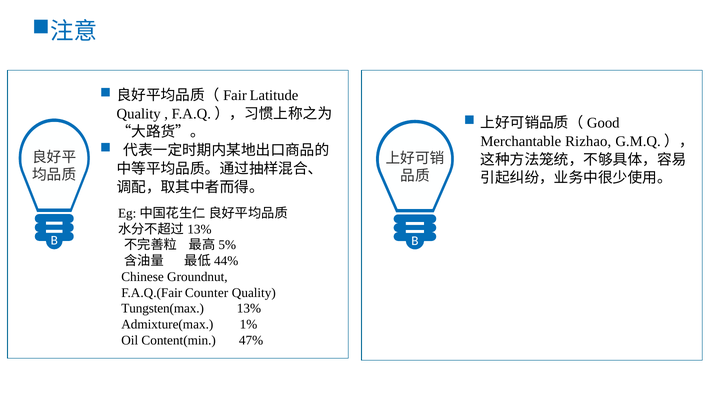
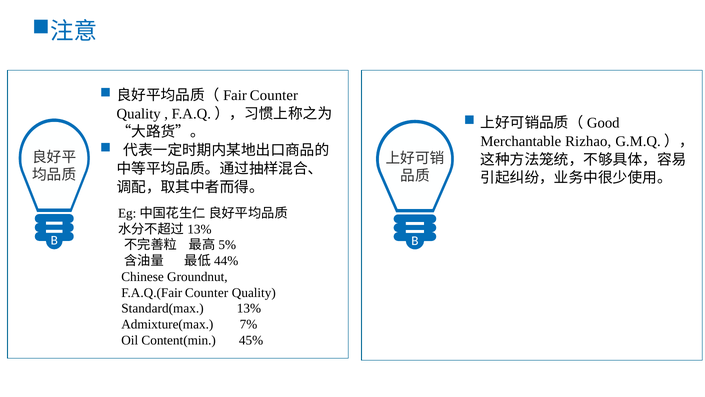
Latitude: Latitude -> Counter (274, 95)
Tungsten(max: Tungsten(max -> Standard(max (163, 308)
1%: 1% -> 7% (249, 324)
47%: 47% -> 45% (251, 340)
